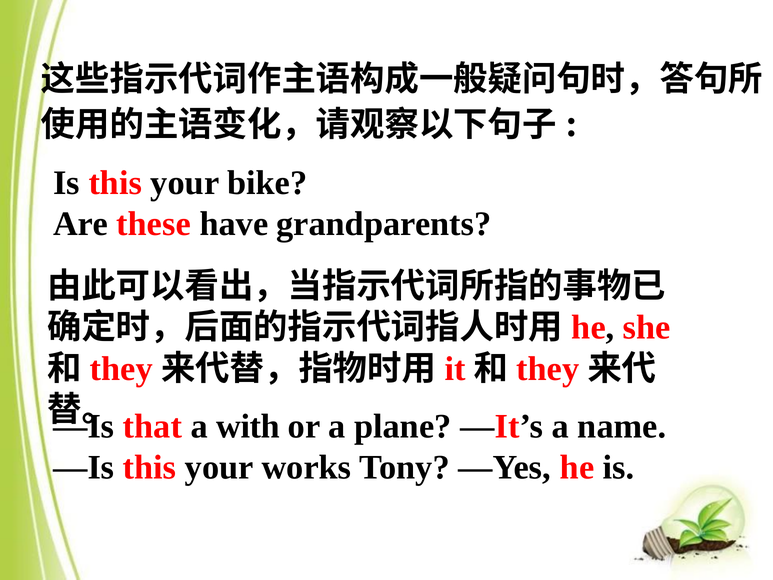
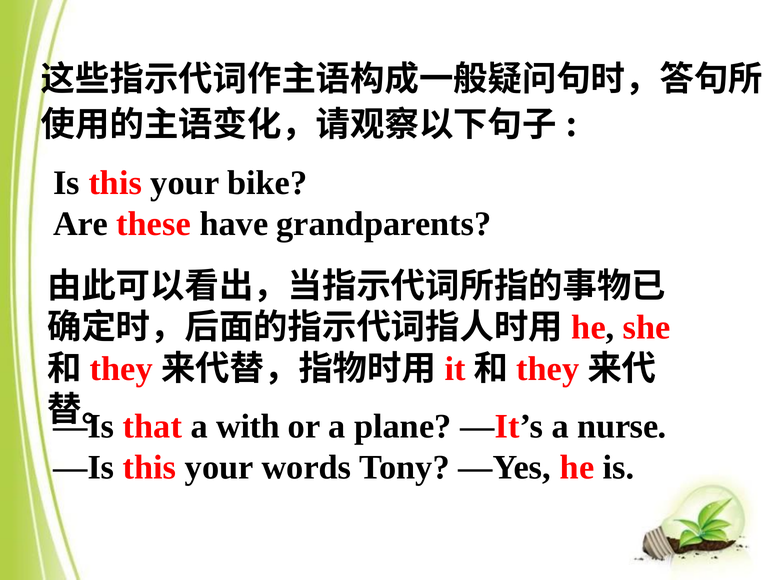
name: name -> nurse (622, 426)
works: works -> words (306, 467)
